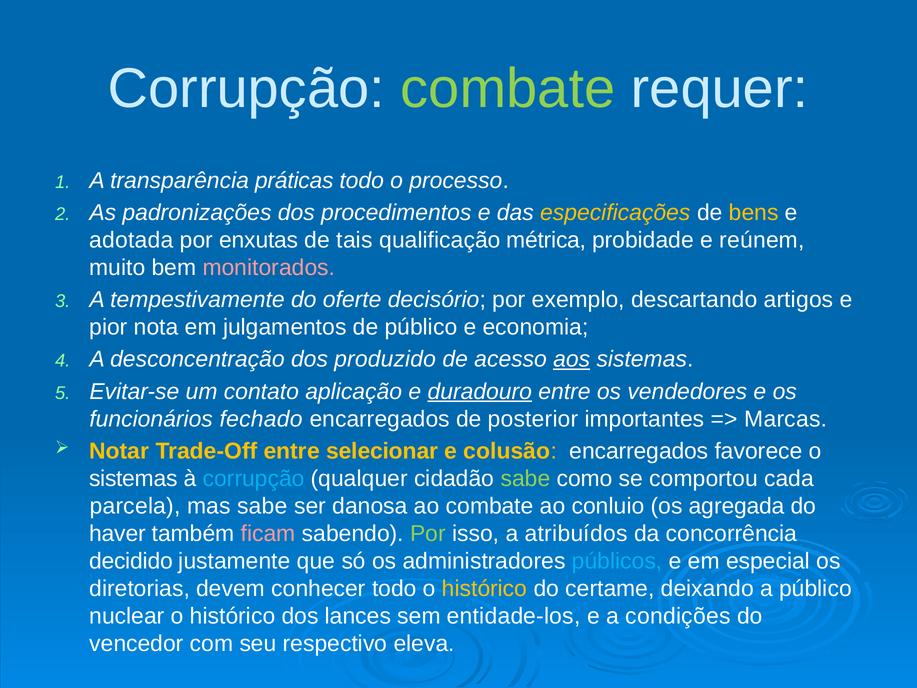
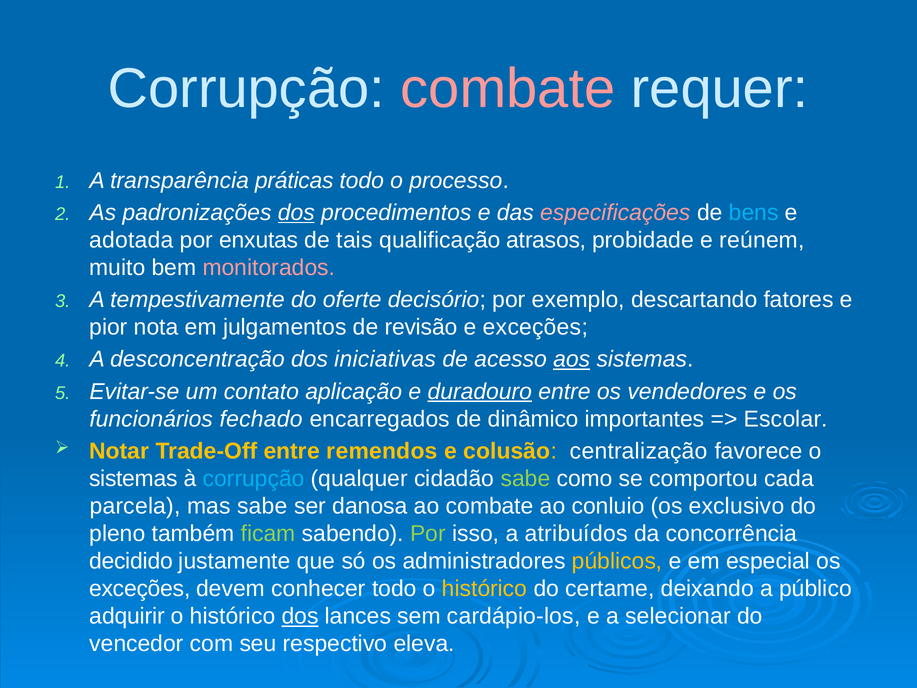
combate colour: light green -> pink (508, 89)
dos underline: none -> present (296, 213)
especificações colour: yellow -> pink (615, 213)
bens colour: yellow -> light blue (754, 213)
métrica: métrica -> atrasos (546, 240)
artigos: artigos -> fatores (799, 300)
de público: público -> revisão (421, 327)
e economia: economia -> exceções (535, 327)
produzido: produzido -> iniciativas (385, 359)
posterior: posterior -> dinâmico (533, 419)
Marcas: Marcas -> Escolar (786, 419)
selecionar: selecionar -> remendos (382, 451)
colusão encarregados: encarregados -> centralização (639, 451)
agregada: agregada -> exclusivo (737, 506)
haver: haver -> pleno (117, 533)
ficam colour: pink -> light green (268, 533)
públicos colour: light blue -> yellow (617, 561)
diretorias: diretorias -> exceções (140, 588)
nuclear: nuclear -> adquirir (127, 616)
dos underline: none -> present (300, 616)
entidade-los: entidade-los -> cardápio-los (514, 616)
condições: condições -> selecionar (678, 616)
